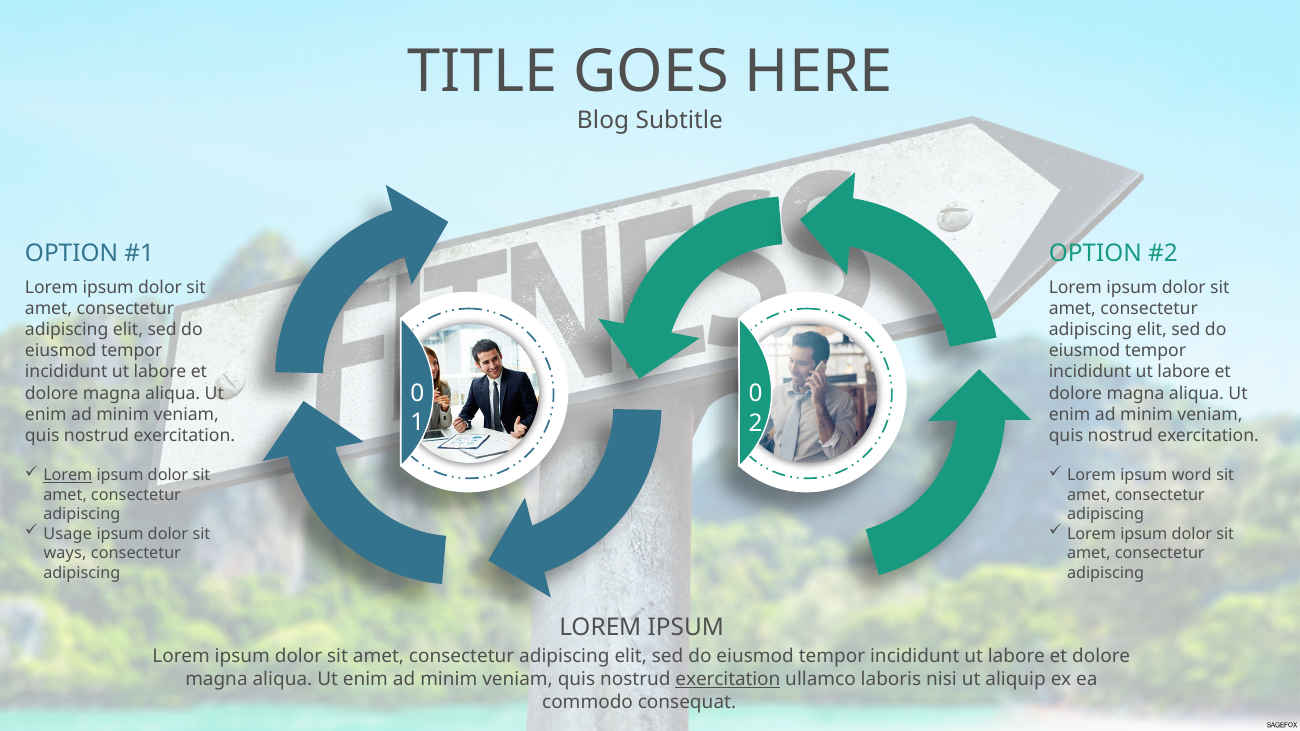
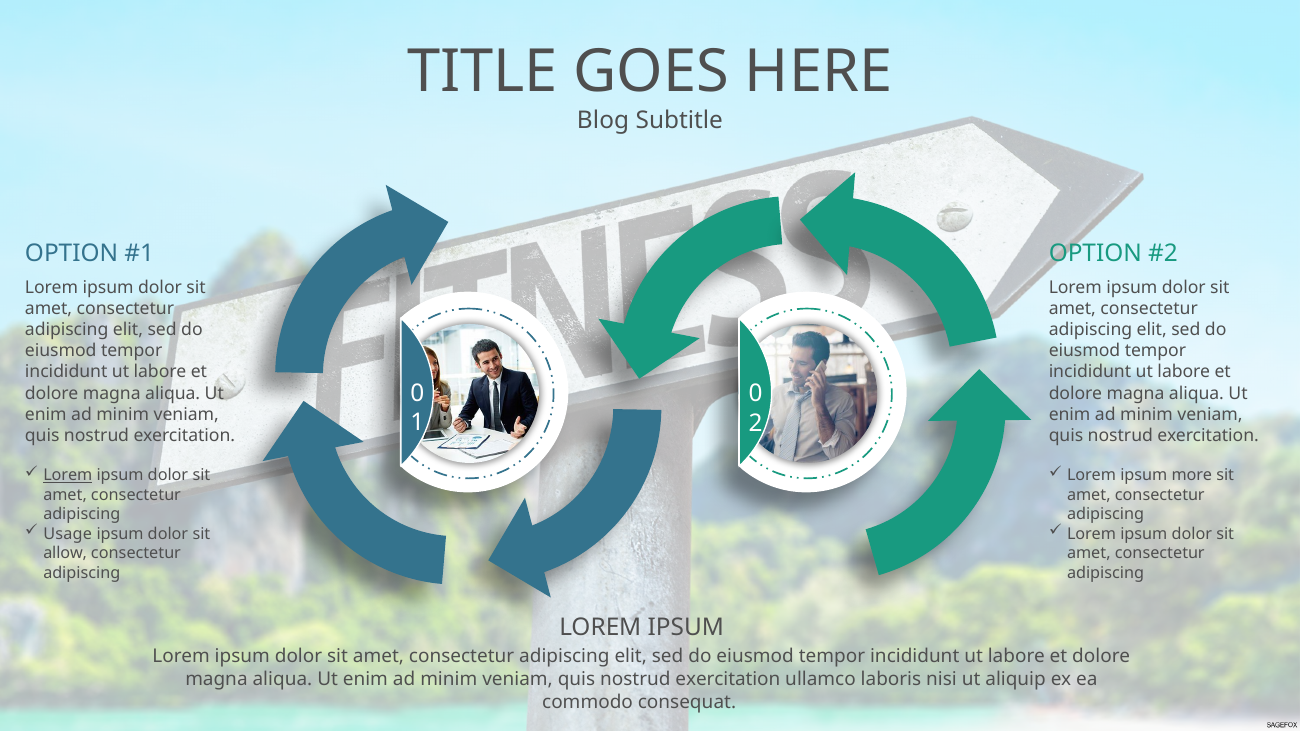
word: word -> more (1192, 475)
ways: ways -> allow (65, 553)
exercitation underline: present -> none (728, 679)
